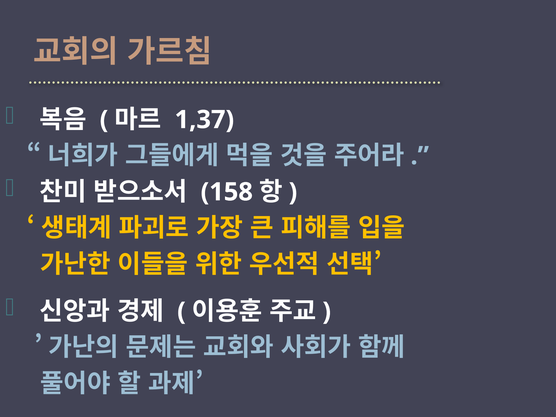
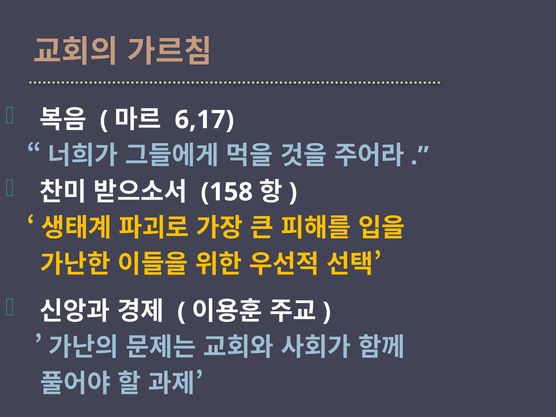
1,37: 1,37 -> 6,17 (204, 120)
